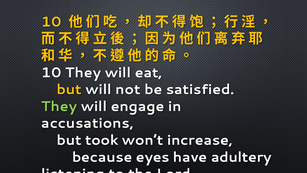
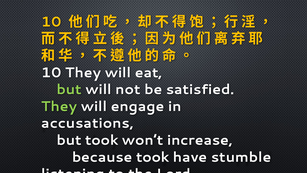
but colour: yellow -> light green (69, 89)
because eyes: eyes -> took (153, 157)
adultery: adultery -> stumble (241, 157)
